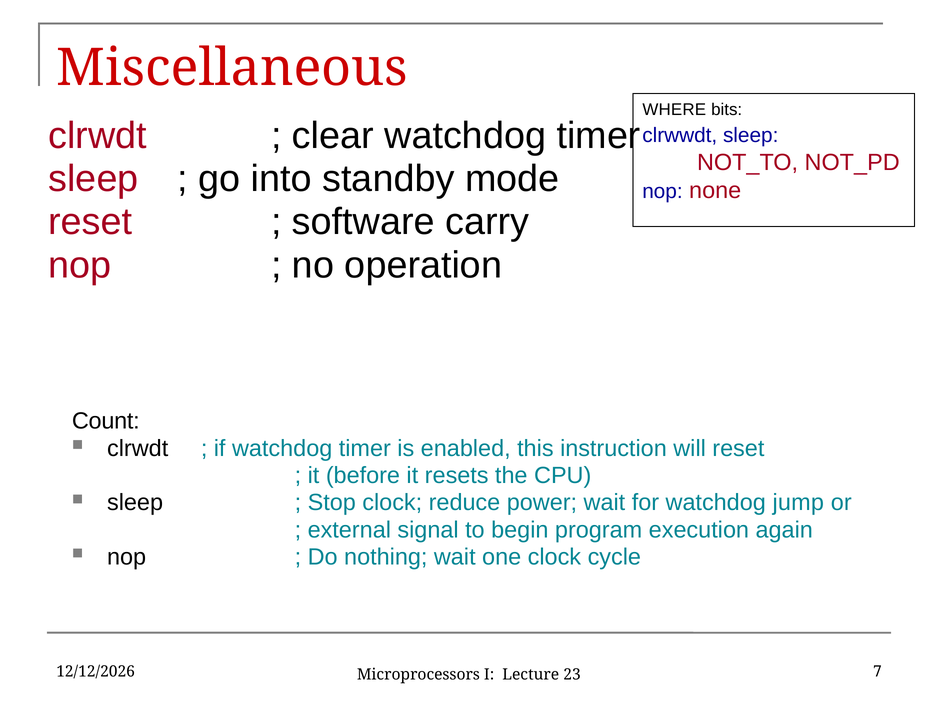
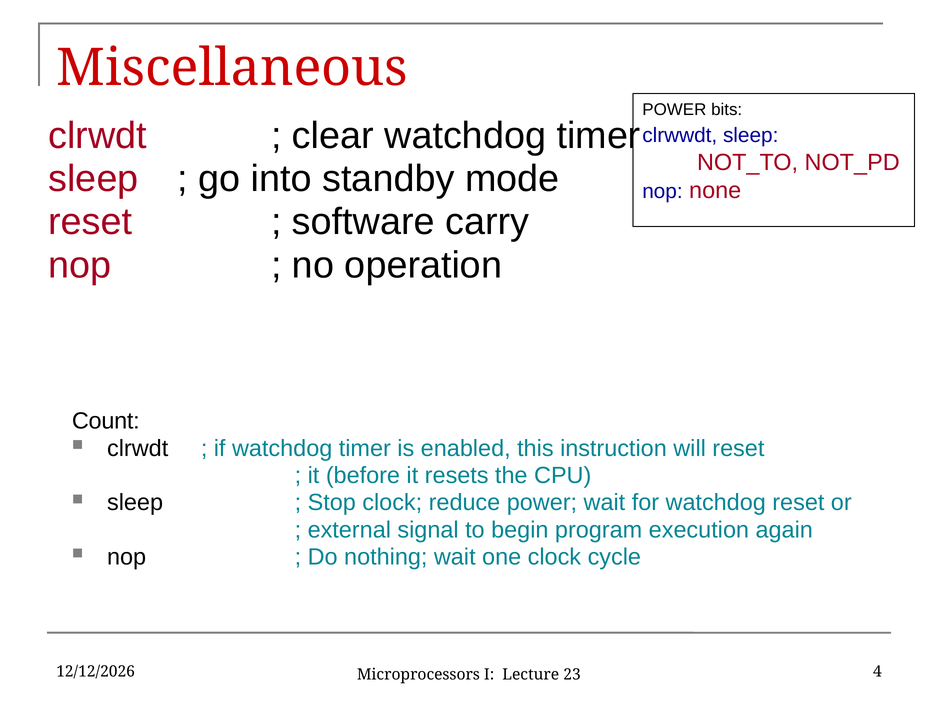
WHERE: WHERE -> POWER (674, 110)
watchdog jump: jump -> reset (798, 503)
7: 7 -> 4 (877, 672)
